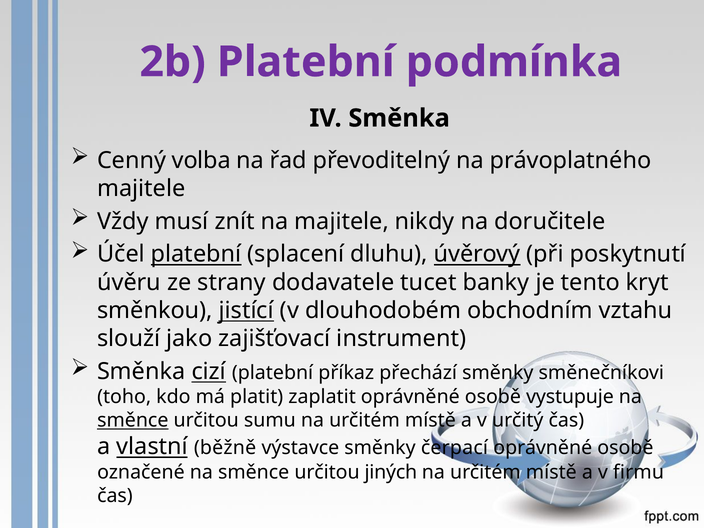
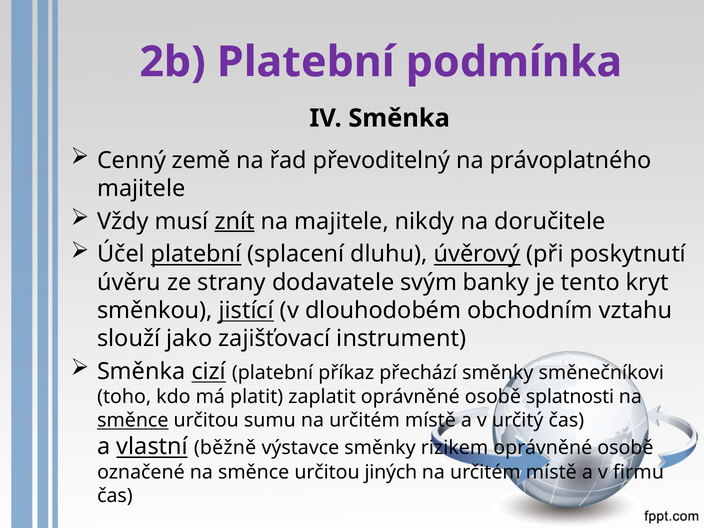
volba: volba -> země (201, 160)
znít underline: none -> present (235, 221)
tucet: tucet -> svým (429, 282)
vystupuje: vystupuje -> splatnosti (570, 397)
čerpací: čerpací -> rizikem (455, 448)
